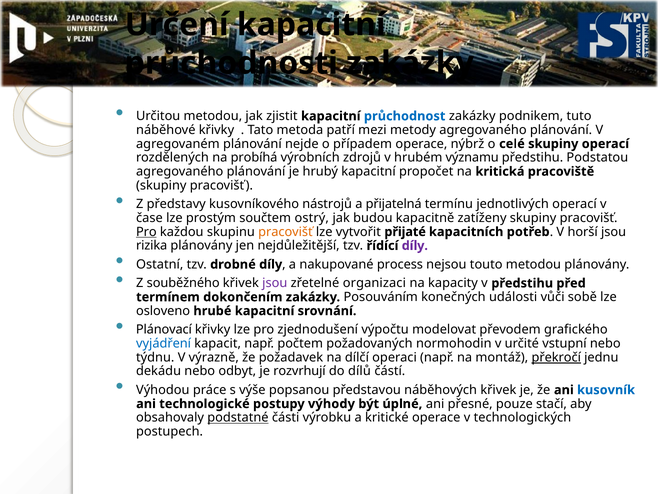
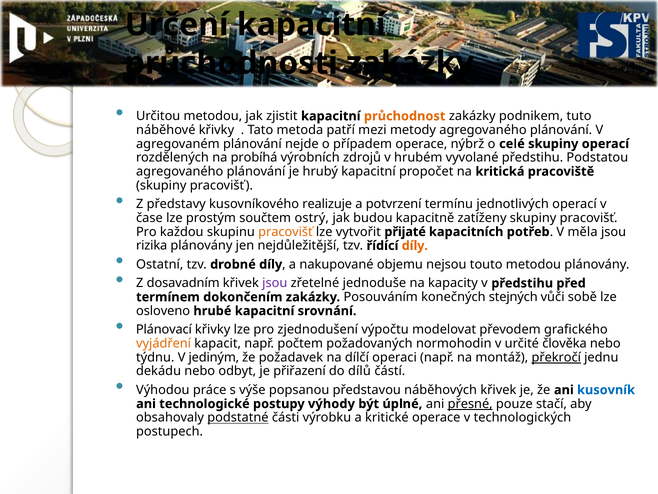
průchodnost colour: blue -> orange (405, 116)
významu: významu -> vyvolané (472, 158)
nástrojů: nástrojů -> realizuje (327, 204)
přijatelná: přijatelná -> potvrzení (394, 204)
Pro underline: present -> none (146, 232)
horší: horší -> měla (583, 232)
díly colour: purple -> orange (415, 245)
process: process -> objemu (400, 264)
souběžného: souběžného -> dosavadním (183, 283)
organizaci: organizaci -> jednoduše (374, 283)
události: události -> stejných (513, 297)
vyjádření colour: blue -> orange (164, 343)
vstupní: vstupní -> člověka (565, 343)
výrazně: výrazně -> jediným (214, 357)
rozvrhují: rozvrhují -> přiřazení (299, 371)
přesné underline: none -> present (470, 403)
